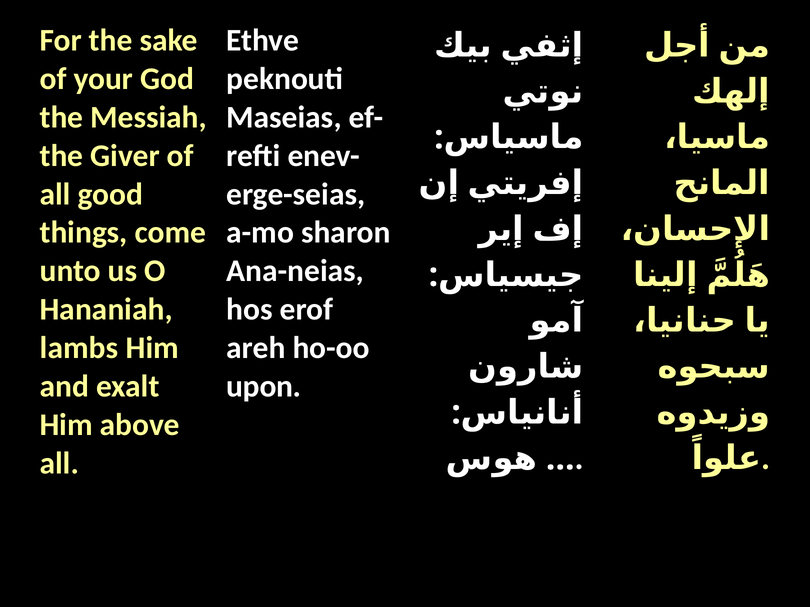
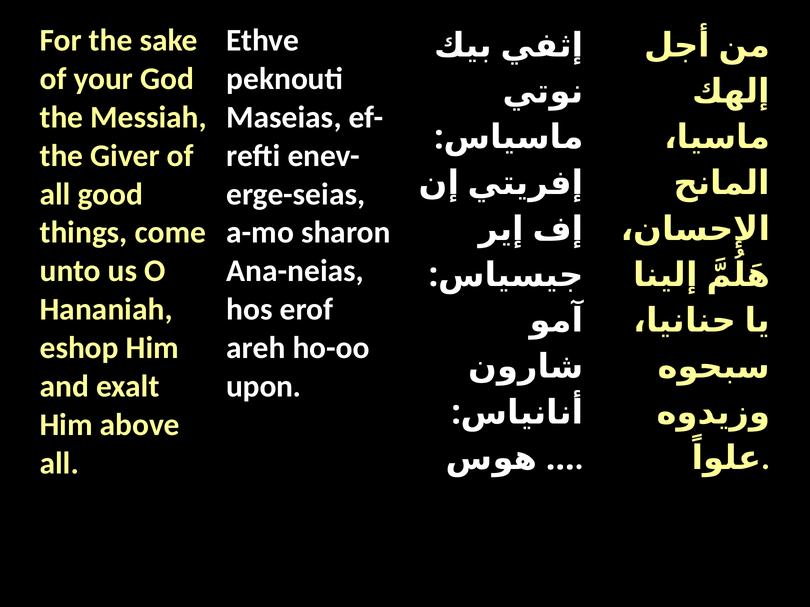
lambs: lambs -> eshop (79, 348)
